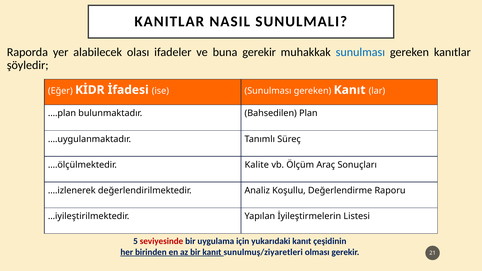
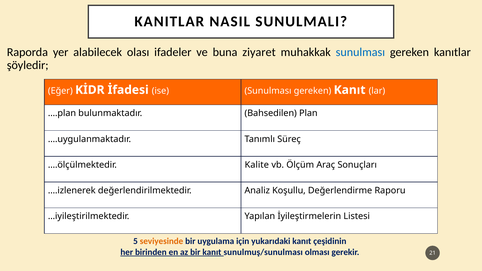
buna gerekir: gerekir -> ziyaret (259, 52)
seviyesinde colour: red -> orange (161, 241)
sunulmuş/ziyaretleri: sunulmuş/ziyaretleri -> sunulmuş/sunulması (263, 252)
